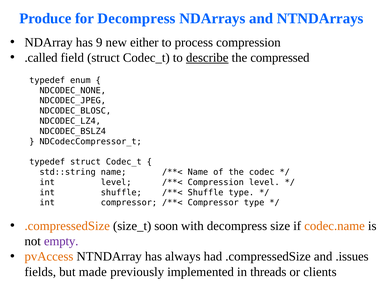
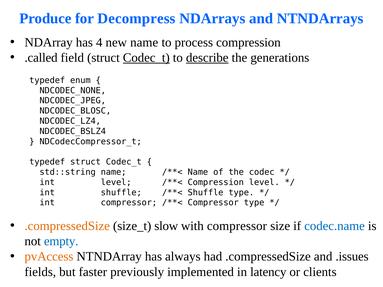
9: 9 -> 4 (99, 42)
new either: either -> name (144, 42)
Codec_t underline: none -> present (146, 58)
compressed: compressed -> generations (280, 58)
soon: soon -> slow (166, 226)
with decompress: decompress -> compressor (237, 226)
codec.name colour: orange -> blue (335, 226)
empty colour: purple -> blue (61, 241)
made: made -> faster (93, 272)
threads: threads -> latency (268, 272)
